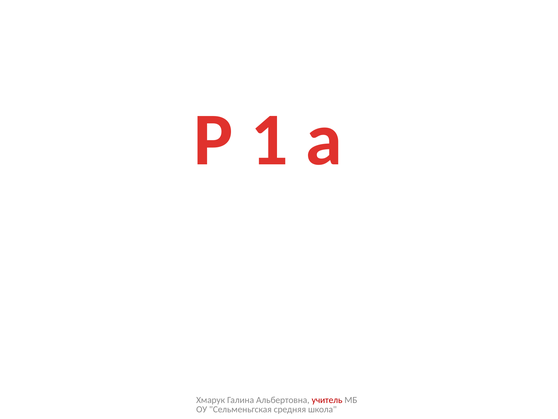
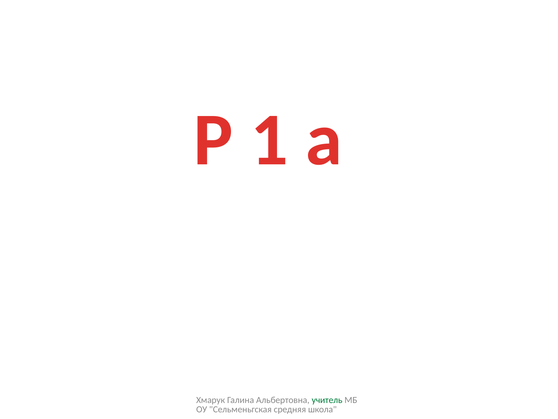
учитель colour: red -> green (327, 400)
